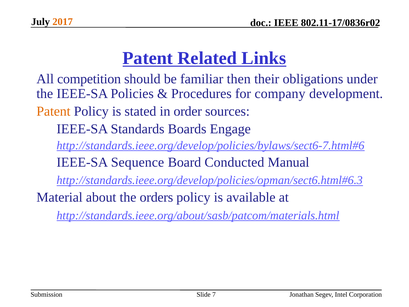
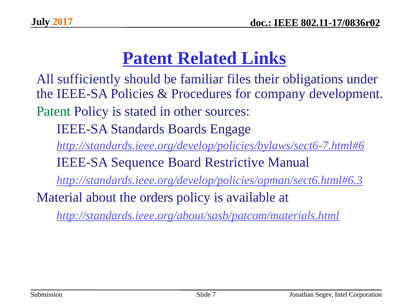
competition: competition -> sufficiently (89, 79)
then: then -> files (239, 79)
Patent colour: orange -> green (53, 111)
order: order -> other (188, 111)
Conducted: Conducted -> Restrictive (234, 162)
